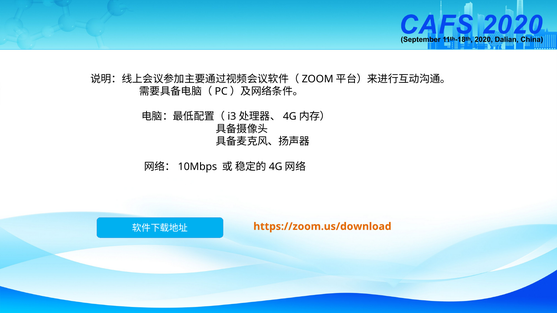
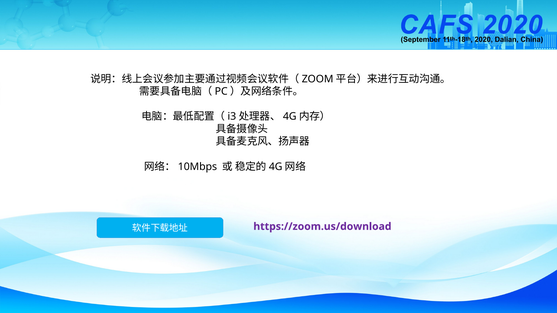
https://zoom.us/download colour: orange -> purple (322, 227)
